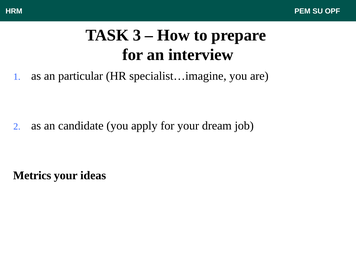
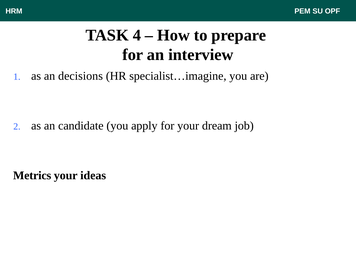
3: 3 -> 4 (137, 35)
particular: particular -> decisions (81, 76)
